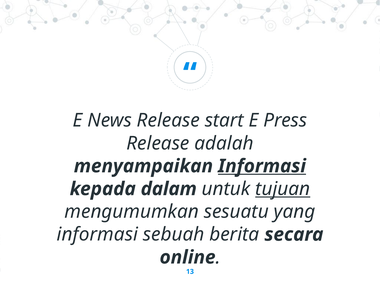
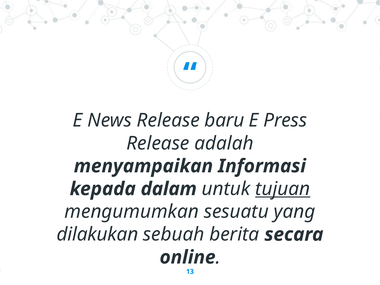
start: start -> baru (224, 120)
Informasi underline: present -> none (262, 166)
informasi: informasi -> dilakukan (97, 234)
